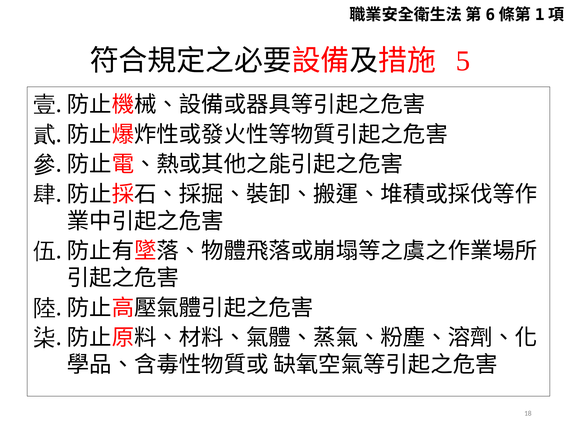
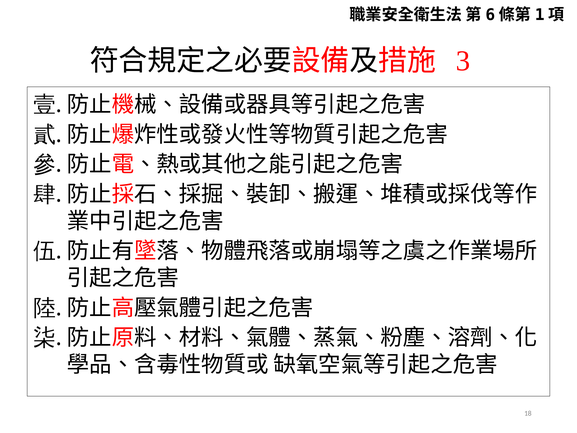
5: 5 -> 3 (463, 61)
